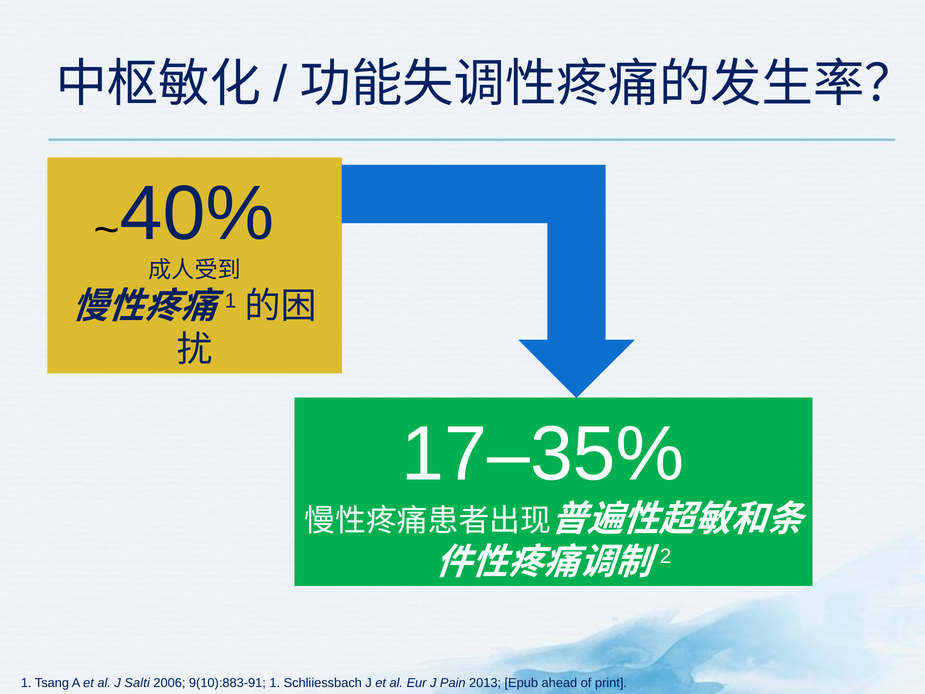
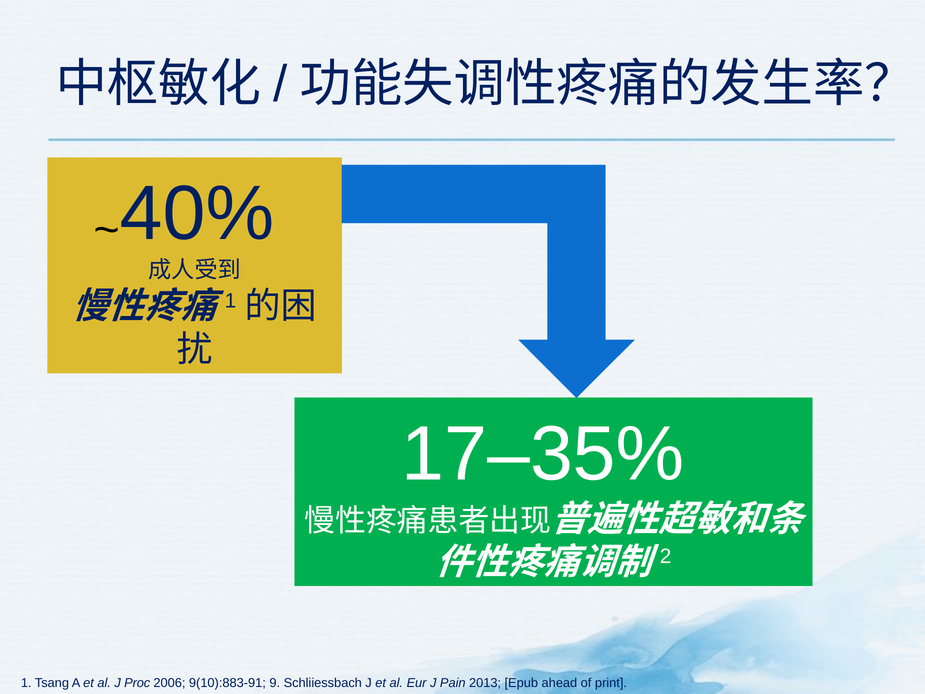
Salti: Salti -> Proc (137, 683)
9(10):883-91 1: 1 -> 9 (275, 683)
